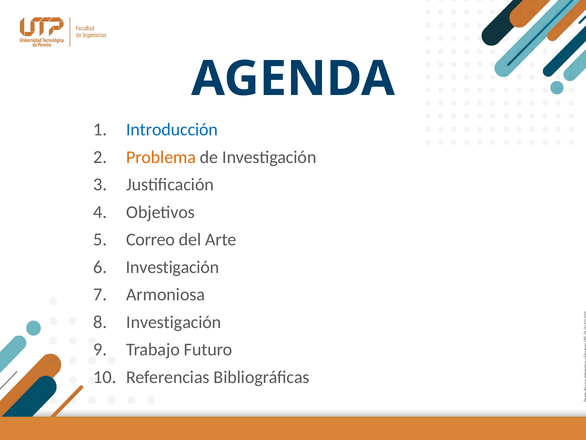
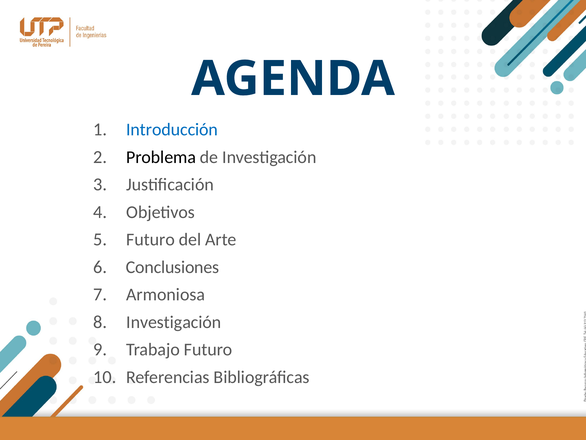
Problema colour: orange -> black (161, 157)
Correo: Correo -> Futuro (150, 239)
Investigación: Investigación -> Conclusiones (173, 267)
